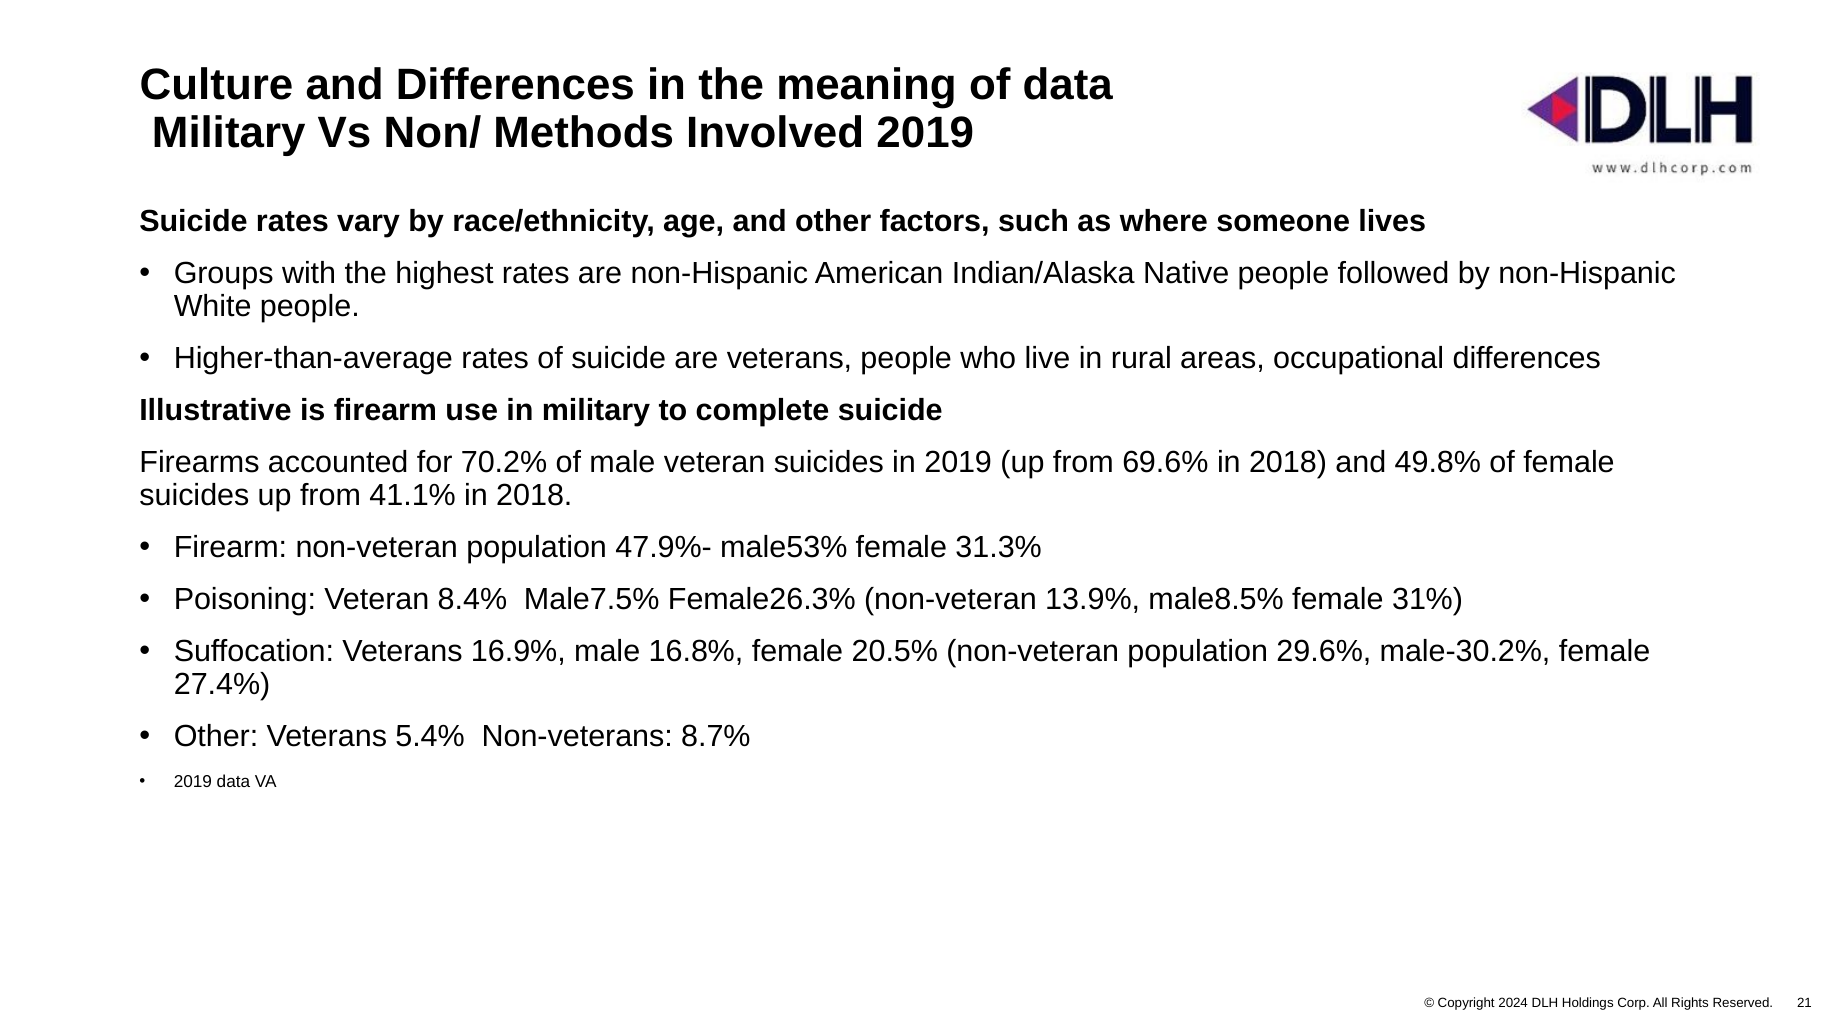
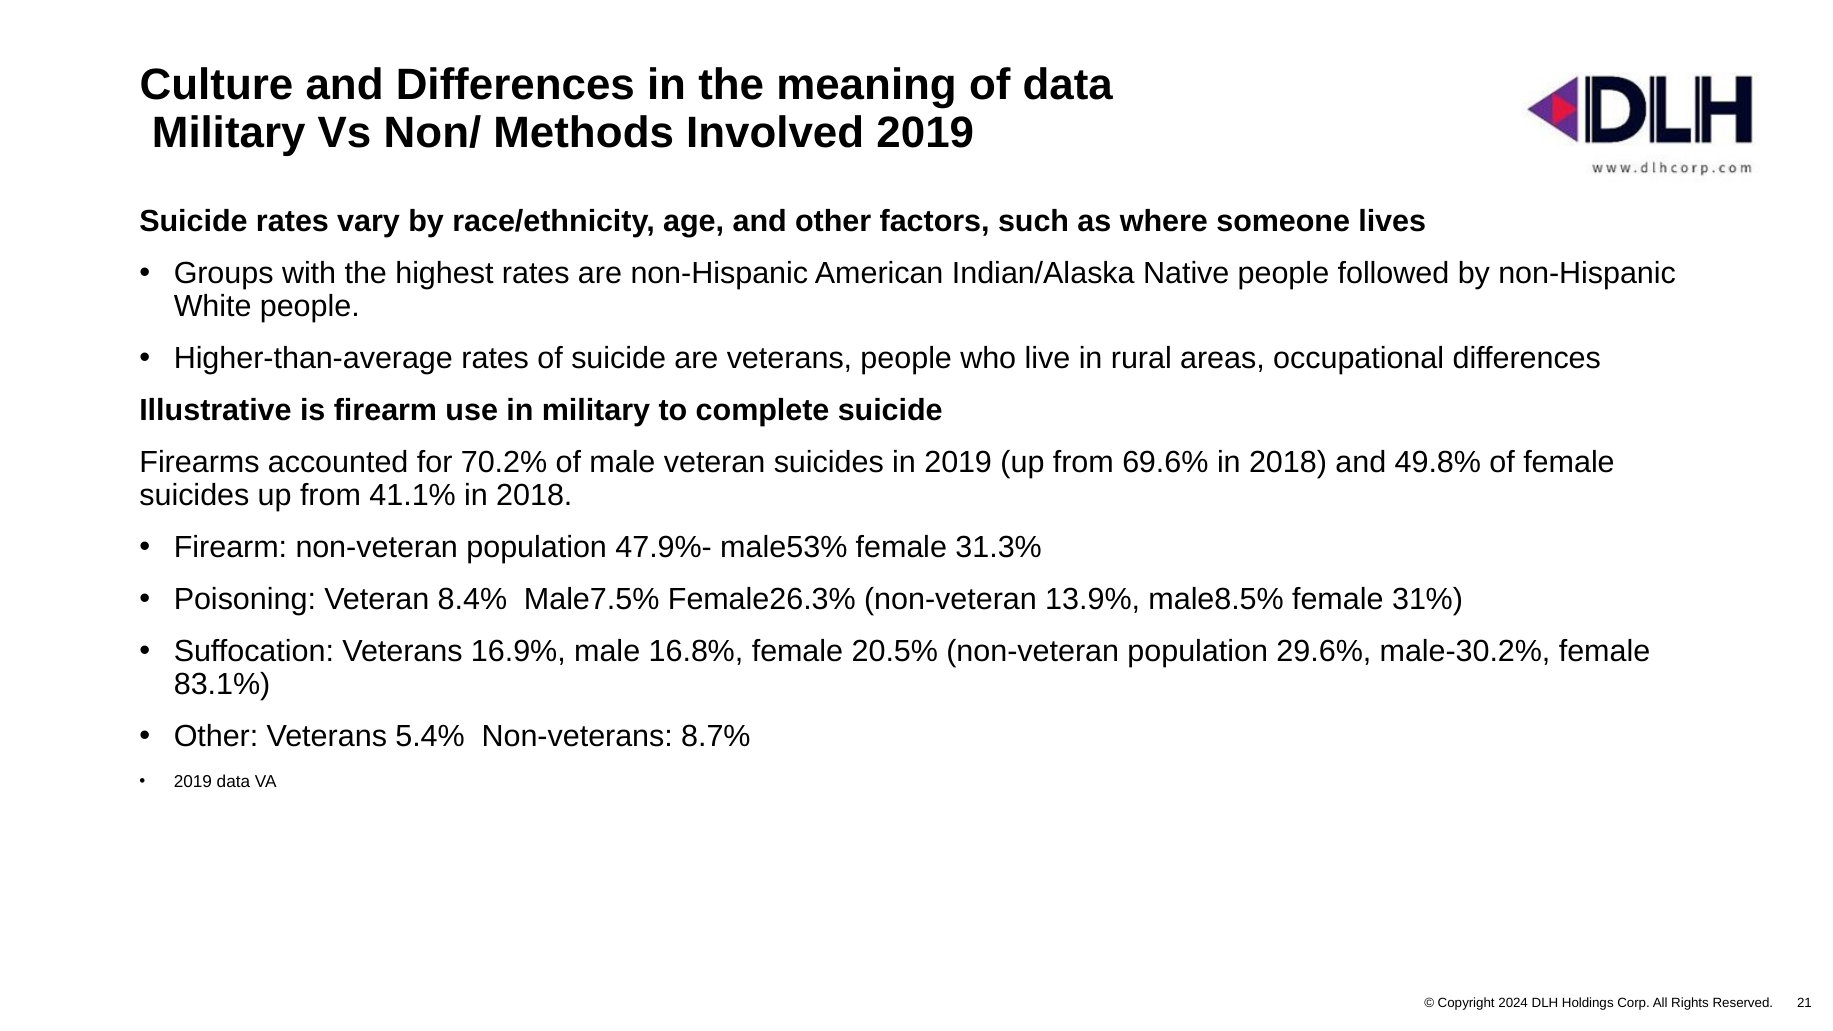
27.4%: 27.4% -> 83.1% (222, 684)
